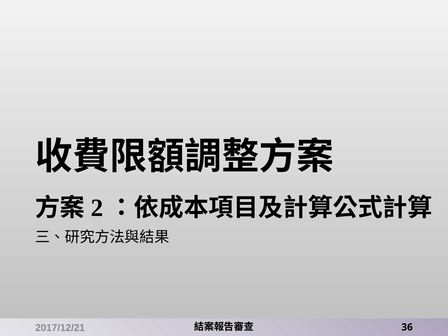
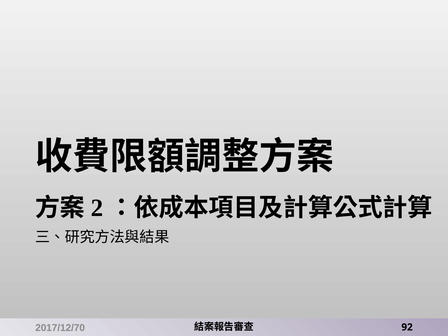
36: 36 -> 92 (407, 327)
2017/12/21: 2017/12/21 -> 2017/12/70 (60, 328)
